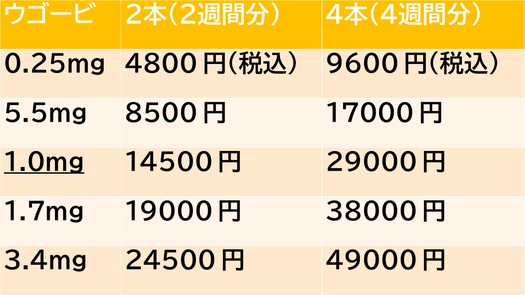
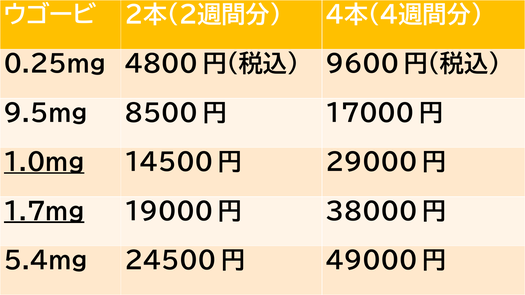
5.5mg: 5.5mg -> 9.5mg (46, 114)
1.7mg underline: none -> present (44, 212)
3.4mg: 3.4mg -> 5.4mg (46, 261)
